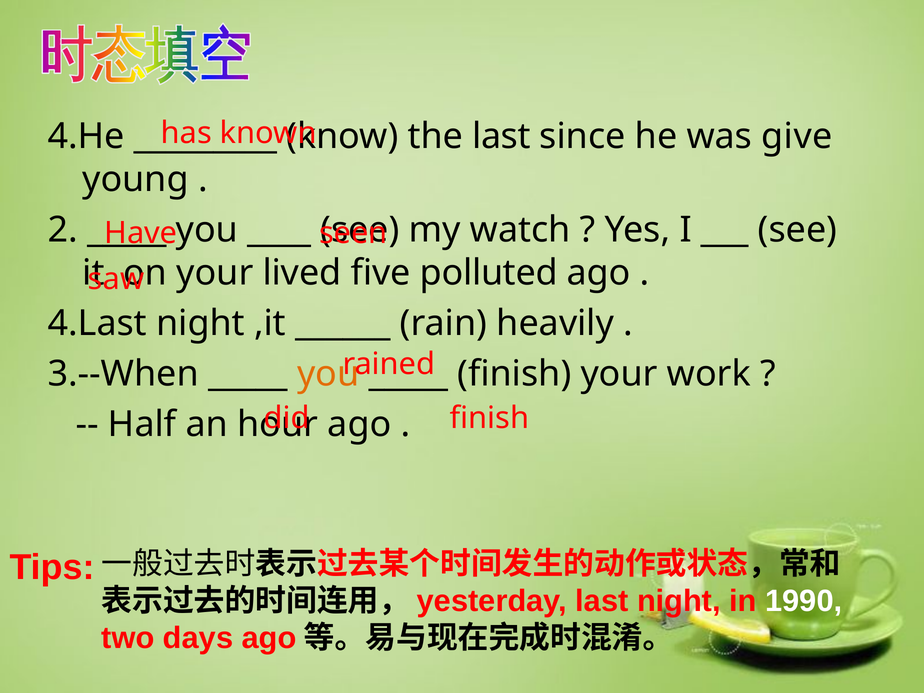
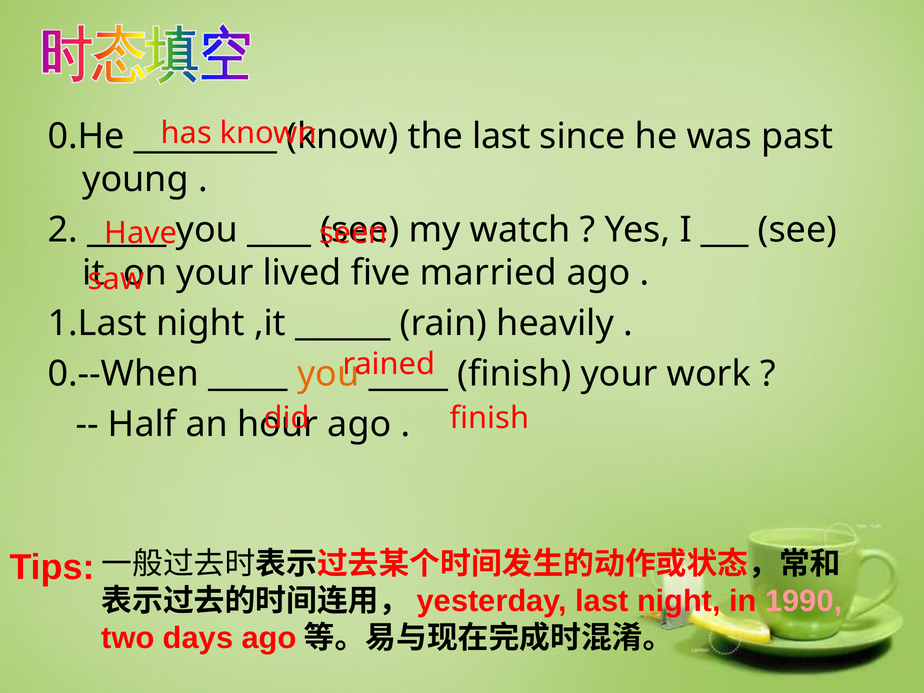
4.He: 4.He -> 0.He (86, 136)
give: give -> past (797, 136)
polluted: polluted -> married (489, 273)
4.Last: 4.Last -> 1.Last (97, 323)
3.--When: 3.--When -> 0.--When (123, 374)
1990 colour: white -> pink (804, 601)
